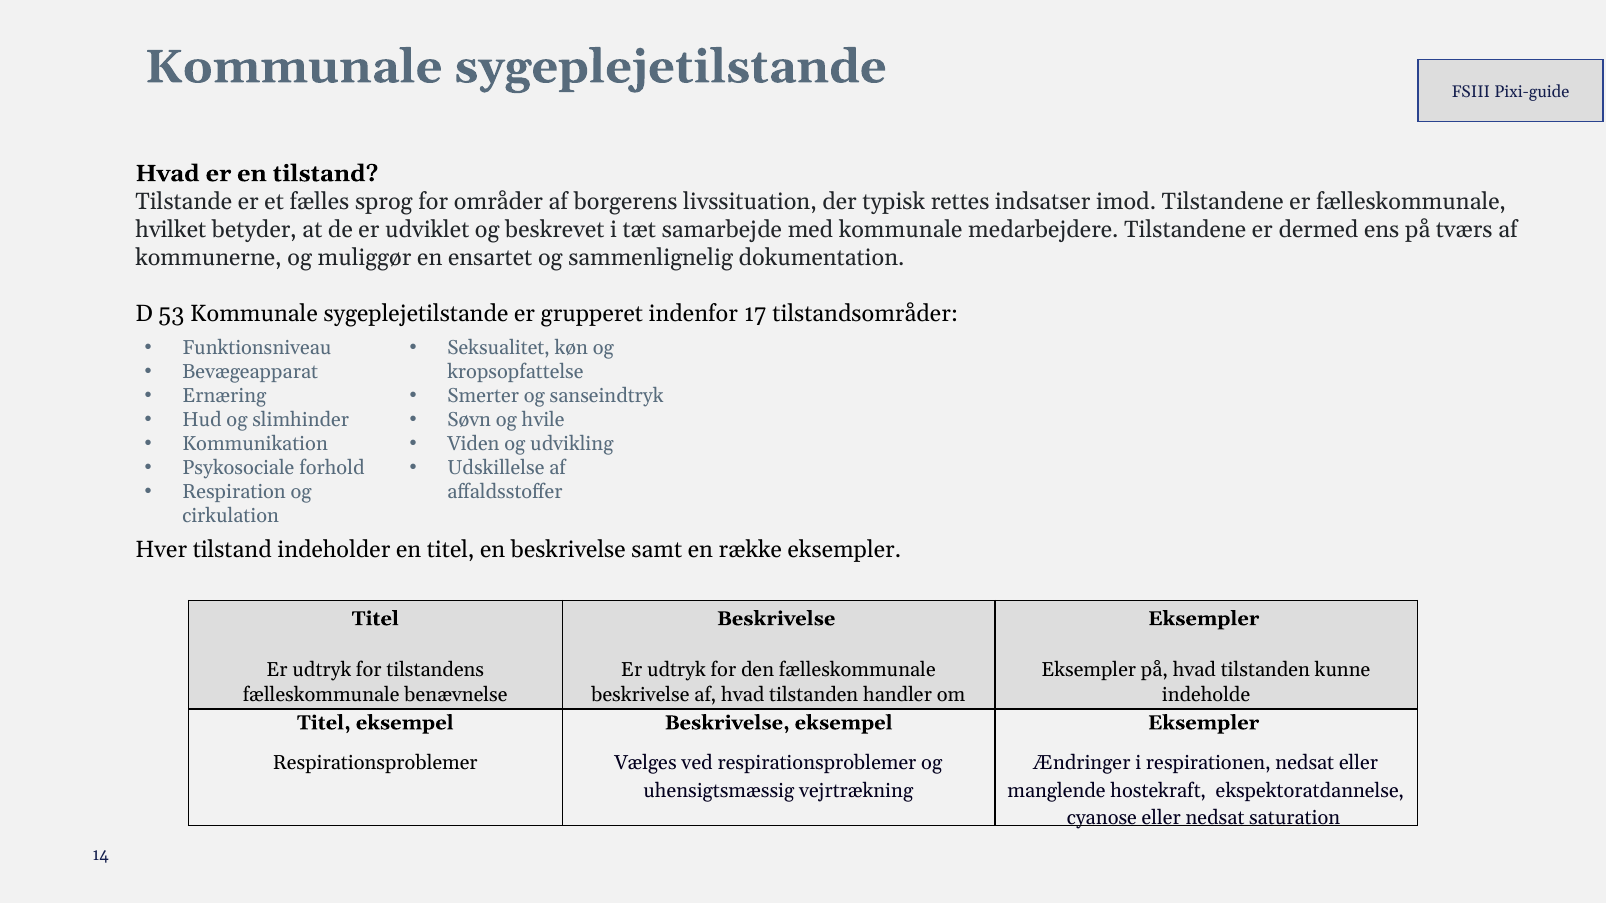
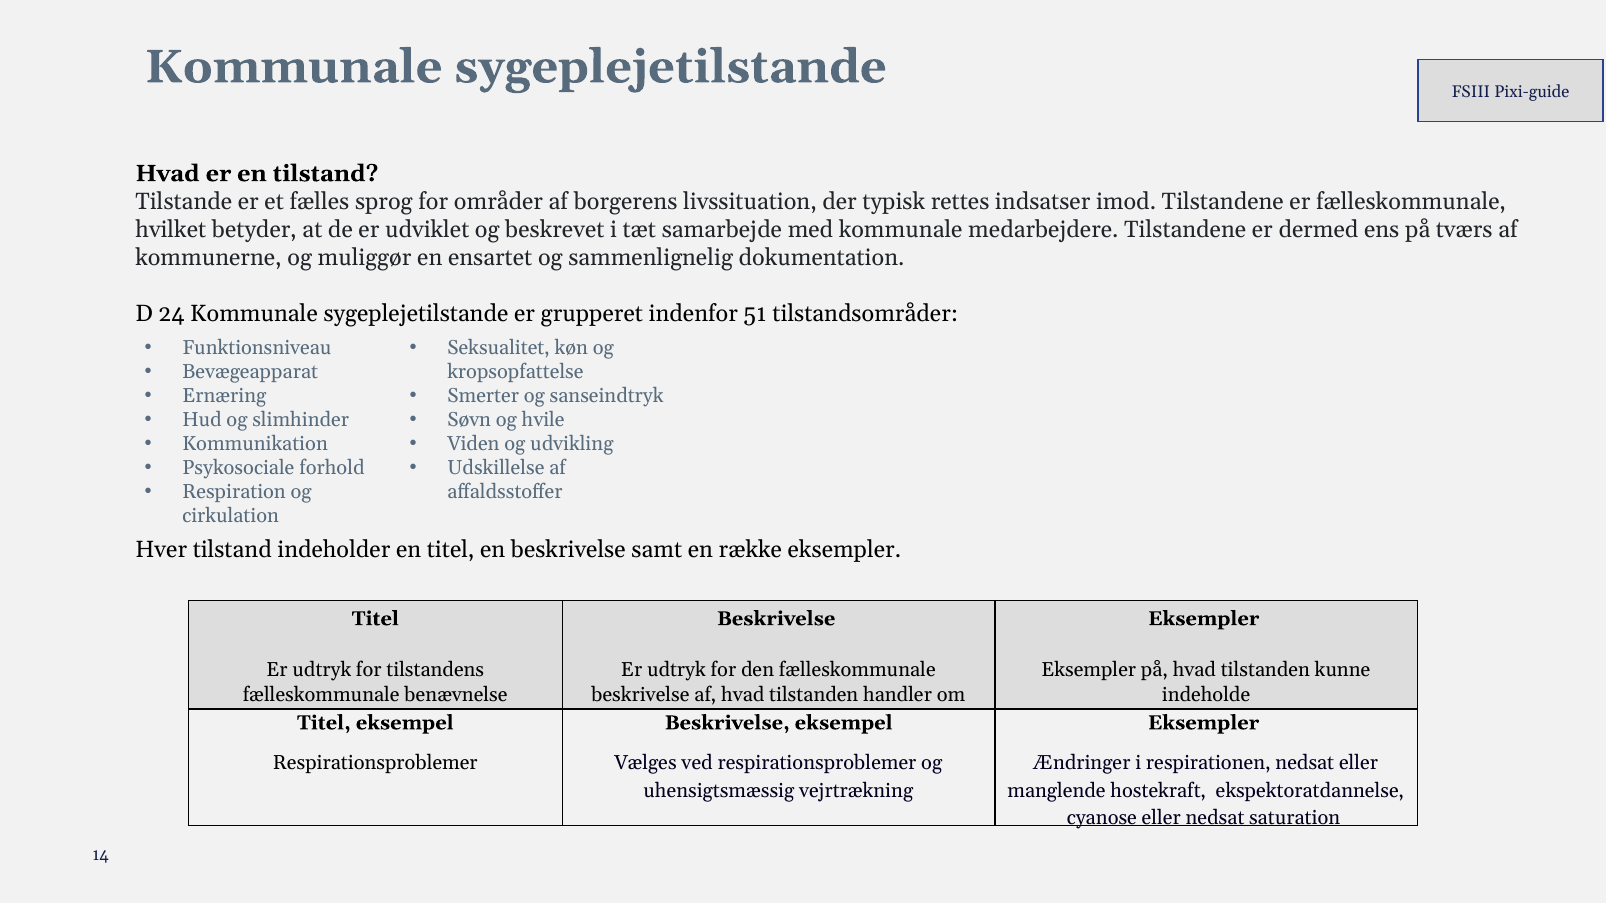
53: 53 -> 24 (172, 314)
17: 17 -> 51 (755, 314)
